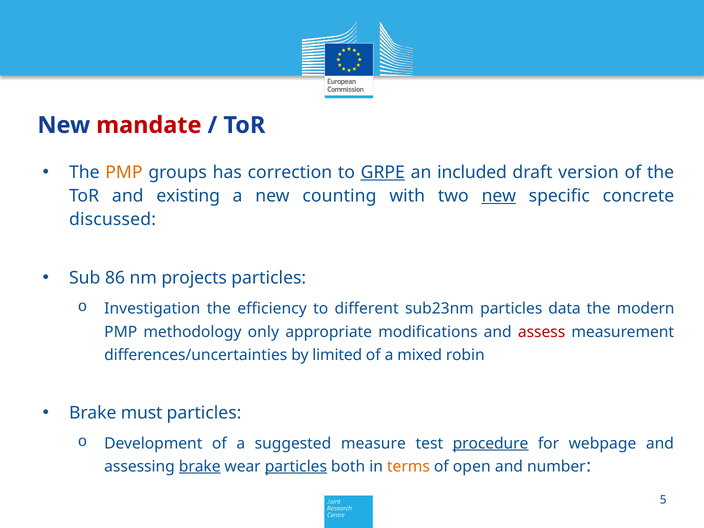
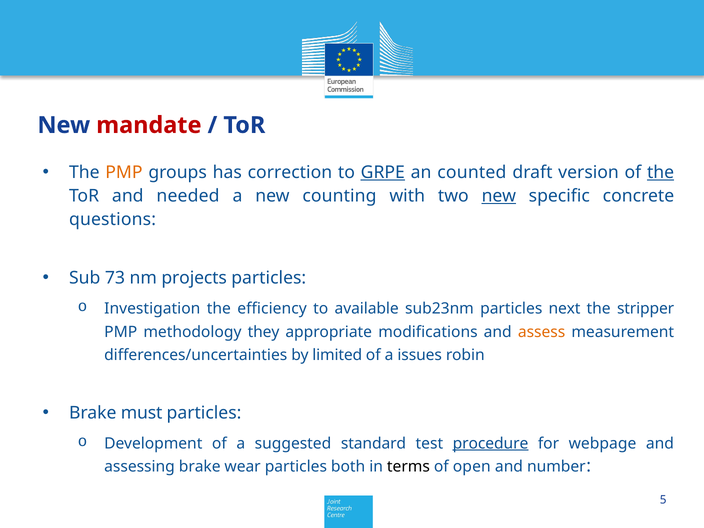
included: included -> counted (472, 172)
the underline: none -> present (661, 172)
existing: existing -> needed (188, 196)
discussed: discussed -> questions (113, 219)
86: 86 -> 73 (115, 278)
different: different -> available (367, 308)
data: data -> next (565, 308)
modern: modern -> stripper (646, 308)
only: only -> they (263, 332)
assess colour: red -> orange (542, 332)
mixed: mixed -> issues (420, 355)
measure: measure -> standard (374, 443)
brake underline: present -> none (200, 466)
particles underline: present -> none (296, 466)
terms colour: orange -> black (408, 466)
